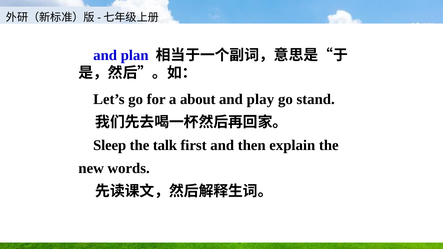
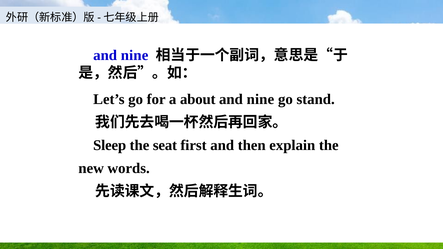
plan: plan -> nine (135, 55)
play: play -> nine (260, 99)
talk: talk -> seat (165, 146)
